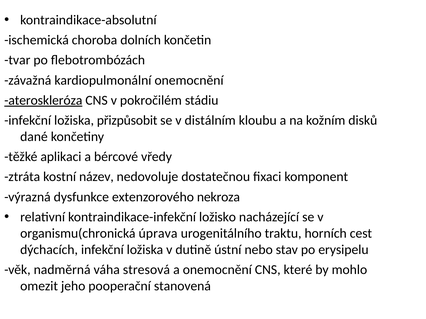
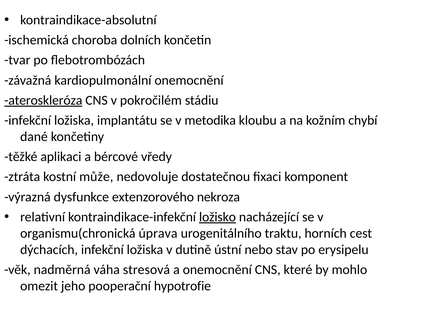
přizpůsobit: přizpůsobit -> implantátu (127, 121)
distálním: distálním -> metodika (210, 121)
disků: disků -> chybí (363, 121)
název: název -> může (96, 177)
ložisko underline: none -> present (218, 217)
stanovená: stanovená -> hypotrofie (182, 286)
